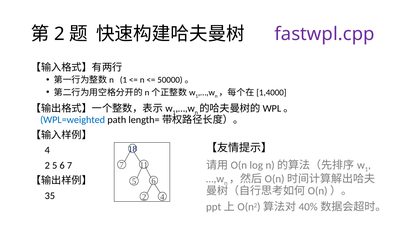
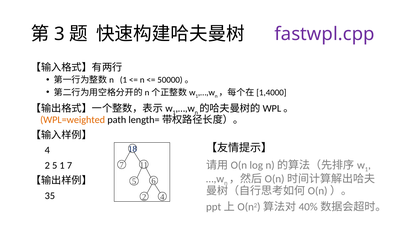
2: 2 -> 3 (59, 34)
WPL=weighted colour: blue -> orange (73, 120)
5 6: 6 -> 1 (62, 166)
